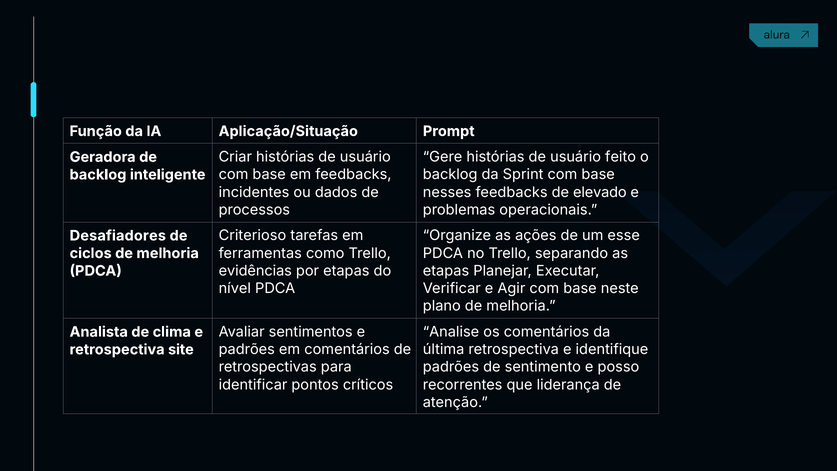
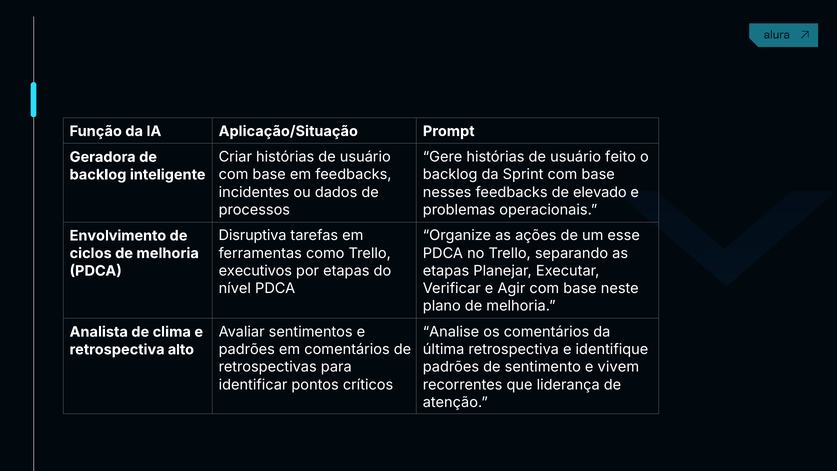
Desafiadores: Desafiadores -> Envolvimento (118, 236)
Criterioso: Criterioso -> Disruptiva (253, 236)
evidências: evidências -> executivos (255, 271)
site: site -> alto (181, 349)
posso: posso -> vivem (618, 367)
